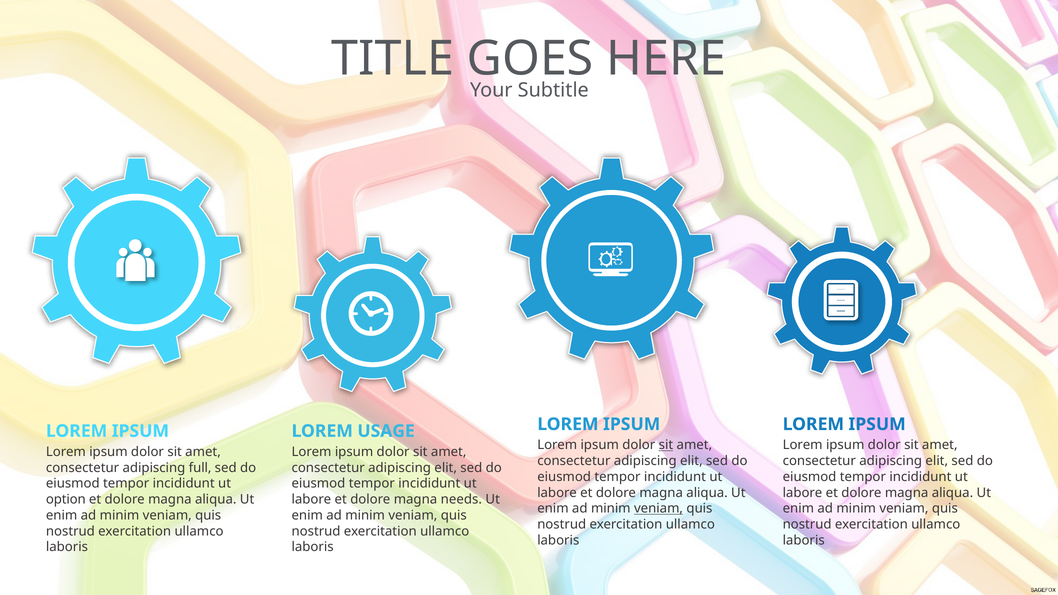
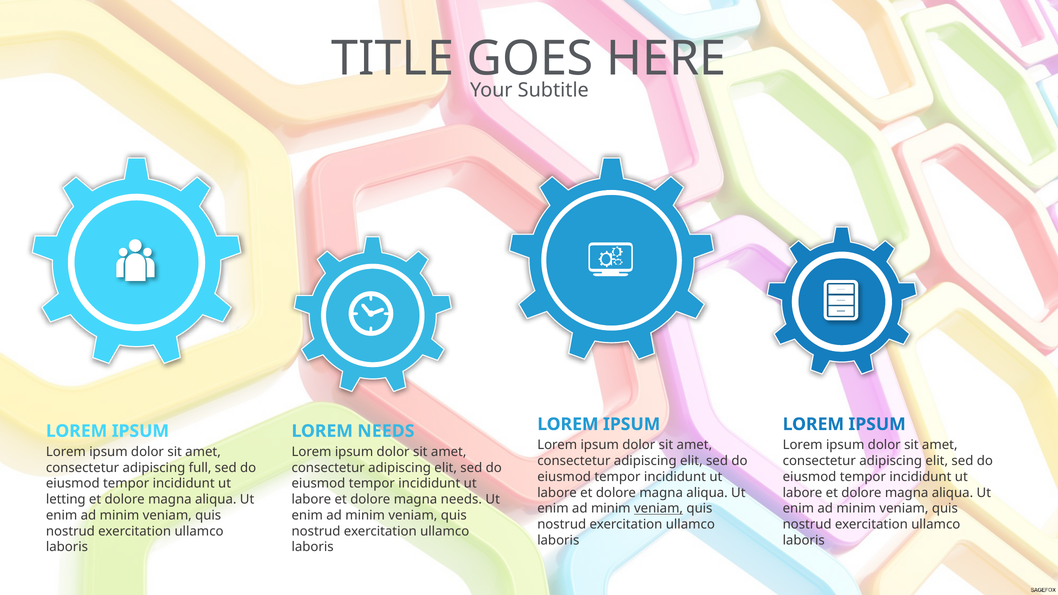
LOREM USAGE: USAGE -> NEEDS (386, 431)
sit underline: present -> none (666, 445)
option: option -> letting (66, 500)
